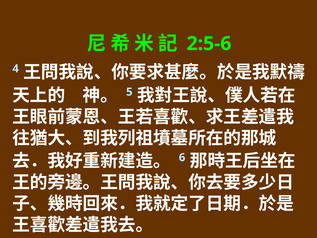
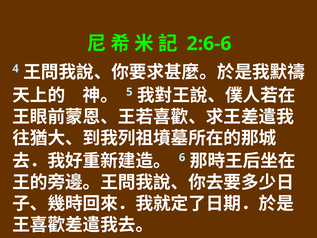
2:5-6: 2:5-6 -> 2:6-6 (209, 44)
